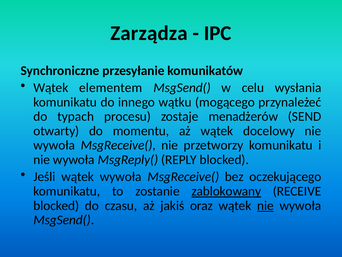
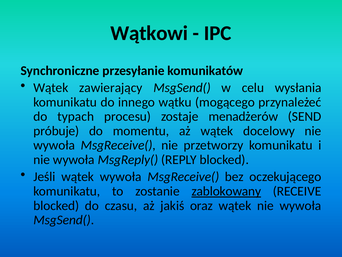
Zarządza: Zarządza -> Wątkowi (149, 33)
elementem: elementem -> zawierający (111, 88)
otwarty: otwarty -> próbuje (56, 131)
nie underline: present -> none (265, 205)
